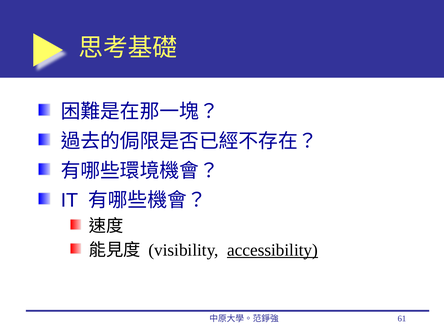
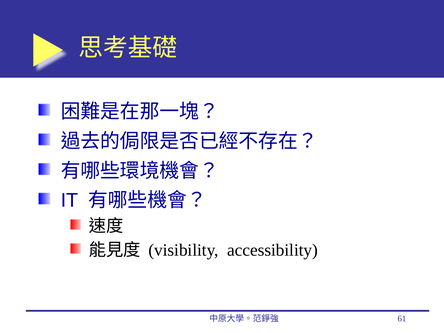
accessibility underline: present -> none (273, 250)
